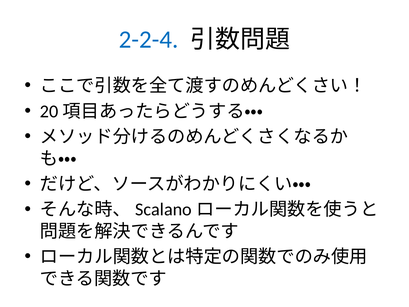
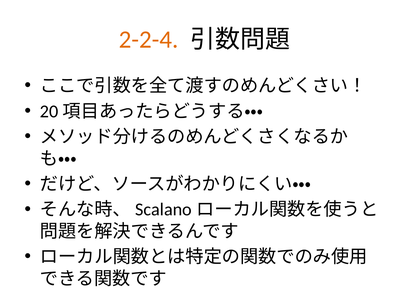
2-2-4 colour: blue -> orange (149, 40)
